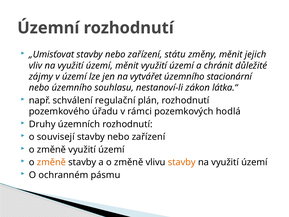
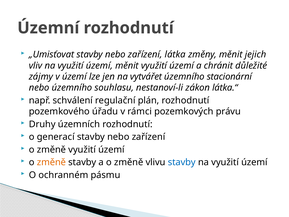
státu: státu -> látka (175, 54)
hodlá: hodlá -> právu (228, 111)
souvisejí: souvisejí -> generací (56, 137)
stavby colour: orange -> blue (182, 162)
